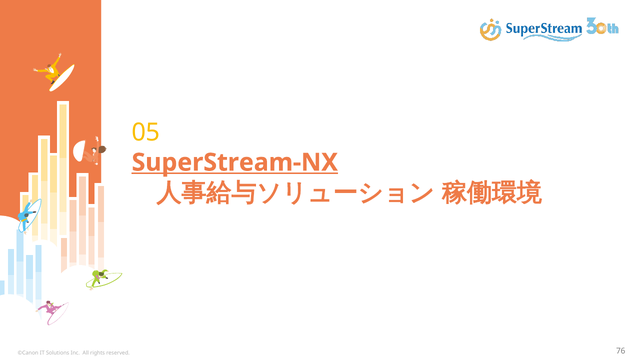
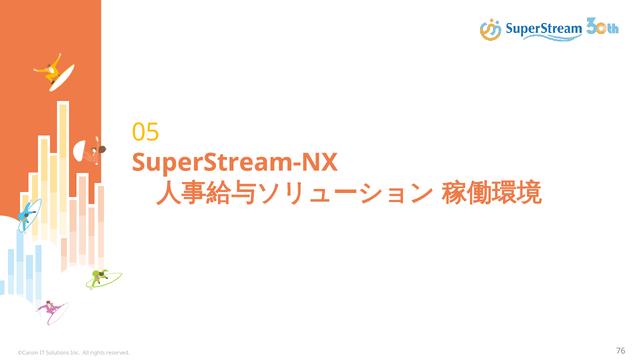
SuperStream-NX underline: present -> none (235, 162)
